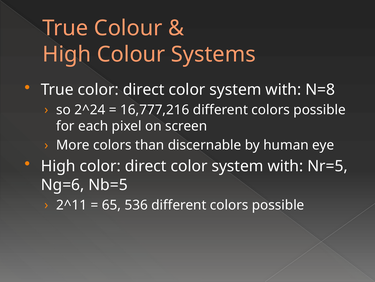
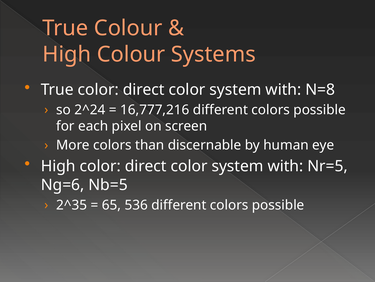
2^11: 2^11 -> 2^35 (72, 204)
